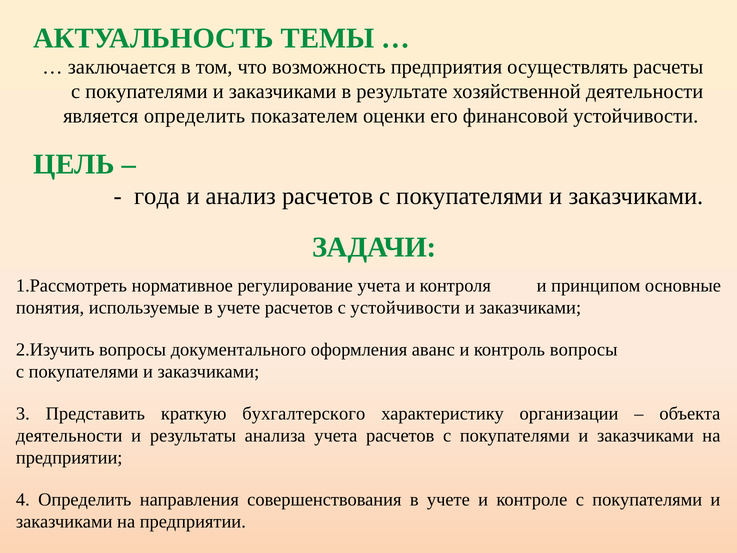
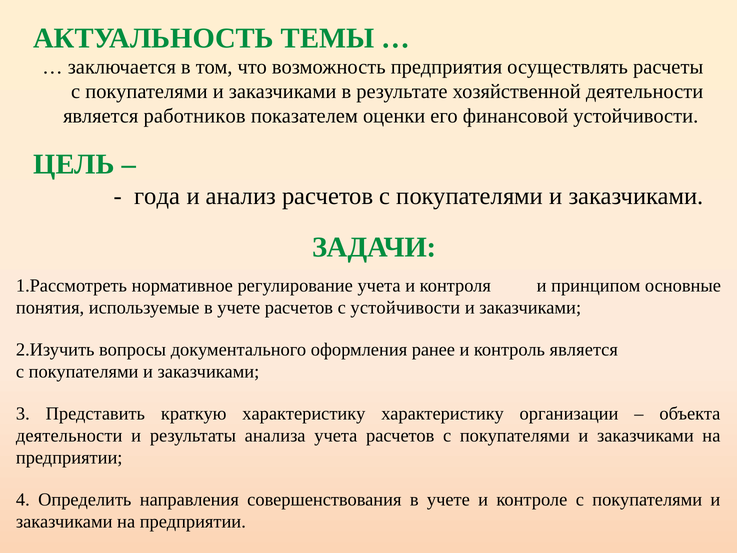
является определить: определить -> работников (195, 116)
аванс: аванс -> ранее (433, 349)
контроль вопросы: вопросы -> является (584, 349)
краткую бухгалтерского: бухгалтерского -> характеристику (304, 413)
